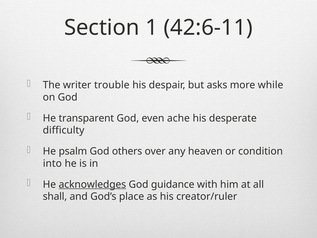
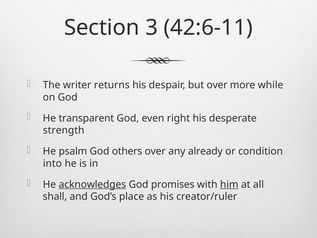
1: 1 -> 3 (152, 28)
trouble: trouble -> returns (112, 85)
but asks: asks -> over (217, 85)
ache: ache -> right (178, 118)
difficulty: difficulty -> strength (64, 130)
heaven: heaven -> already (205, 151)
guidance: guidance -> promises (173, 184)
him underline: none -> present (229, 184)
